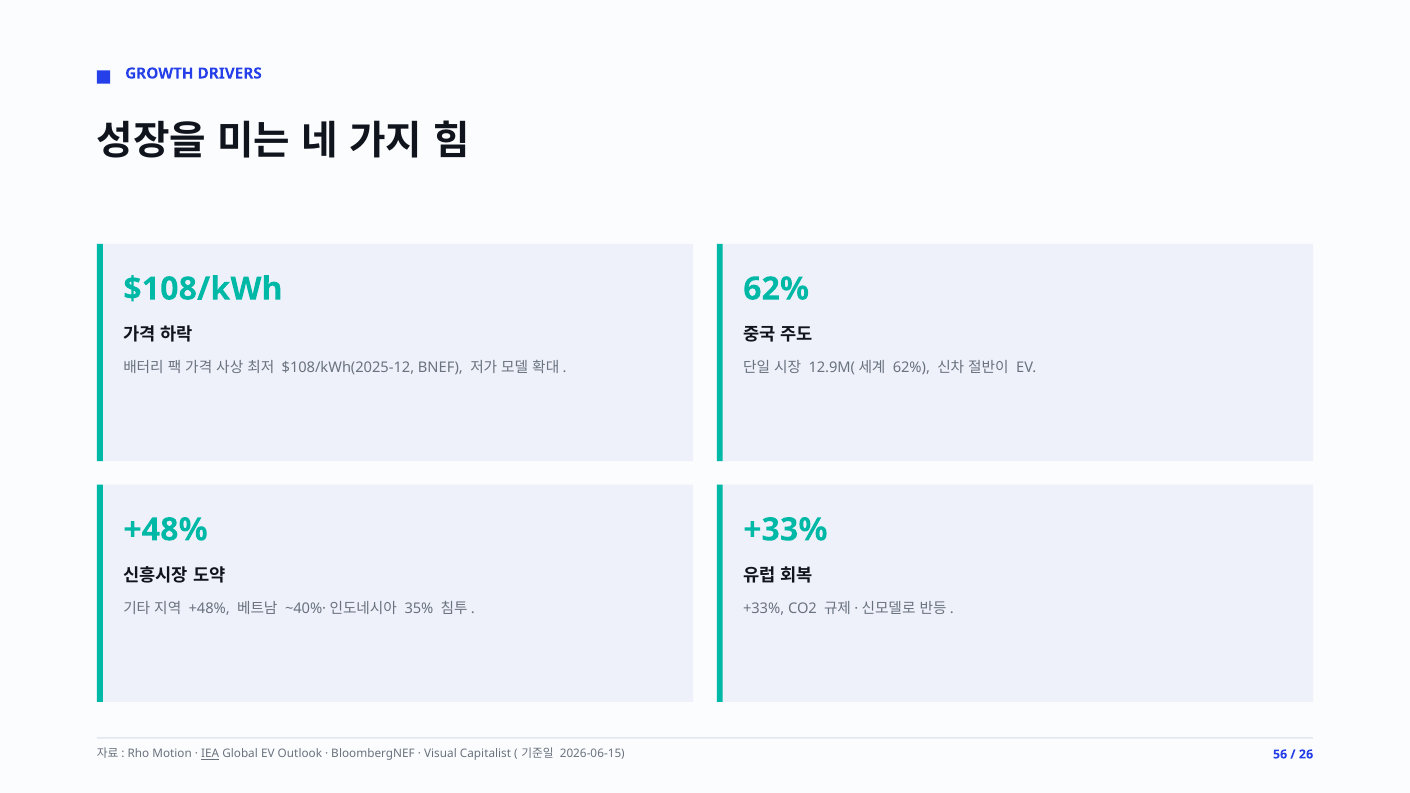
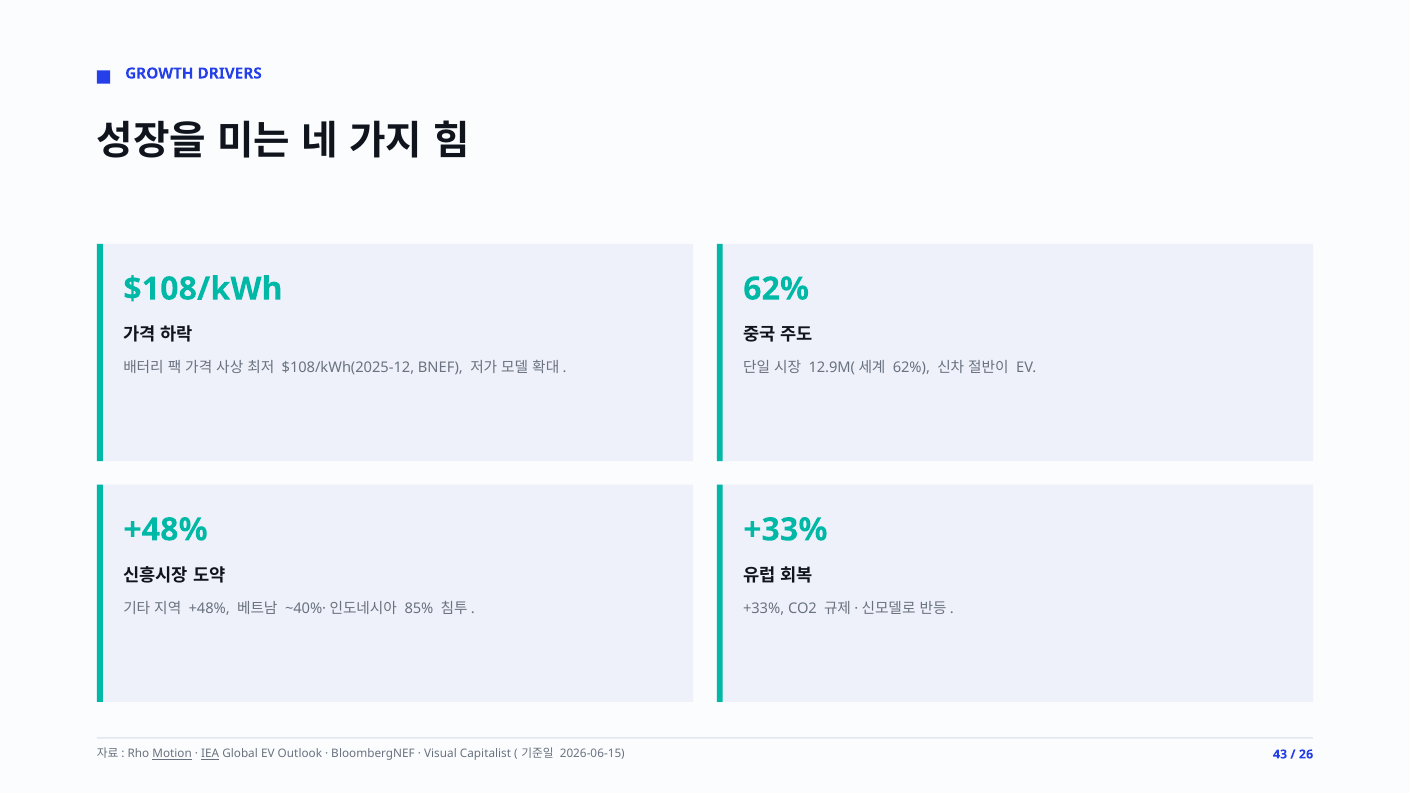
35%: 35% -> 85% (419, 609)
Motion underline: none -> present (172, 754)
56: 56 -> 43 (1280, 754)
